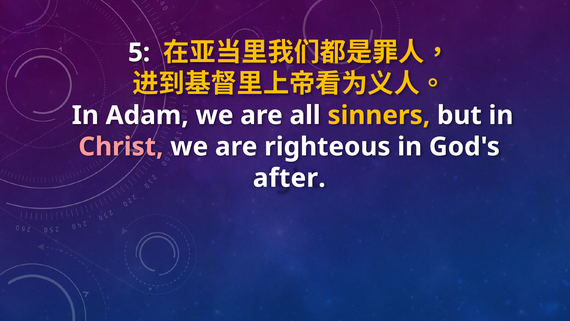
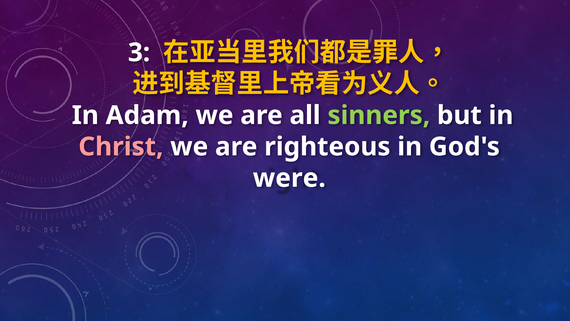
5: 5 -> 3 (139, 53)
sinners colour: yellow -> light green (379, 115)
after: after -> were (289, 178)
